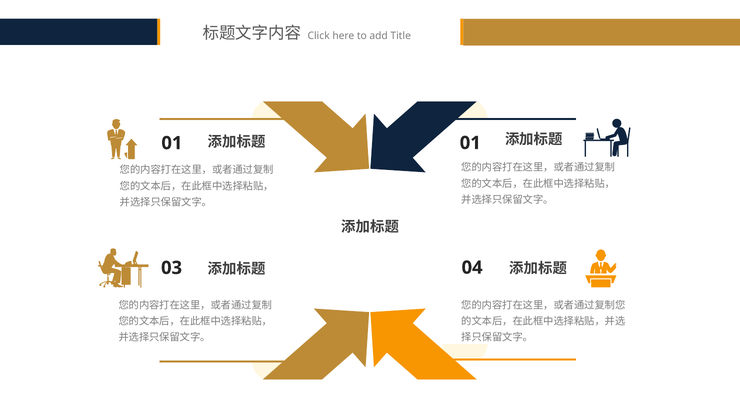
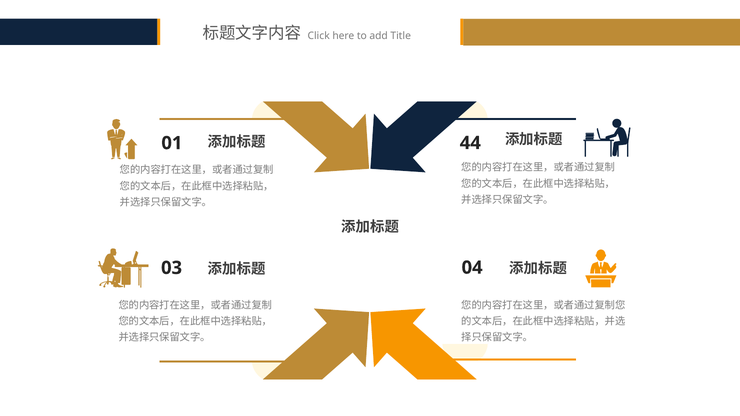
01 01: 01 -> 44 (470, 143)
